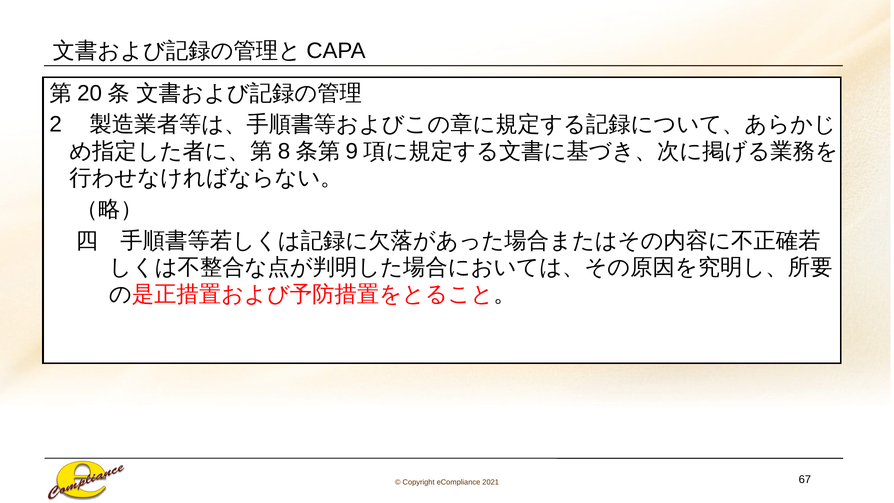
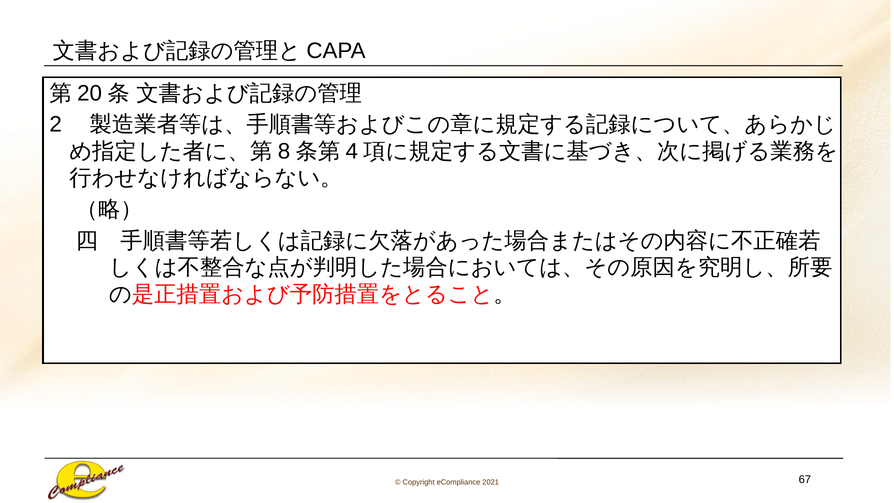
9: 9 -> 4 (352, 151)
